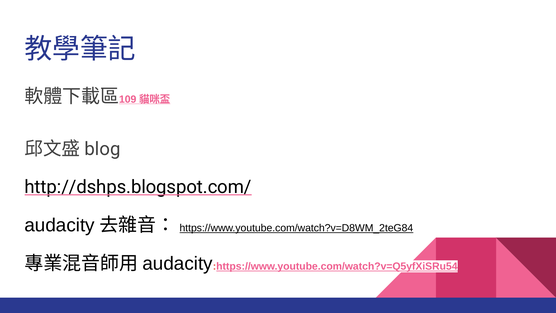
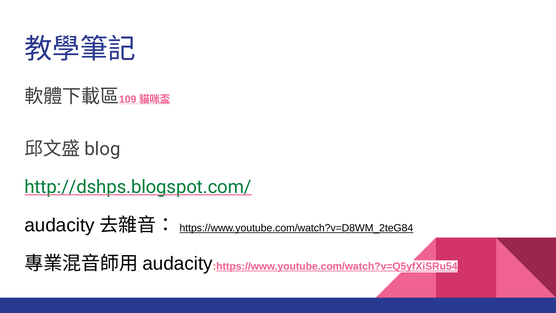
http://dshps.blogspot.com/ colour: black -> green (138, 187)
